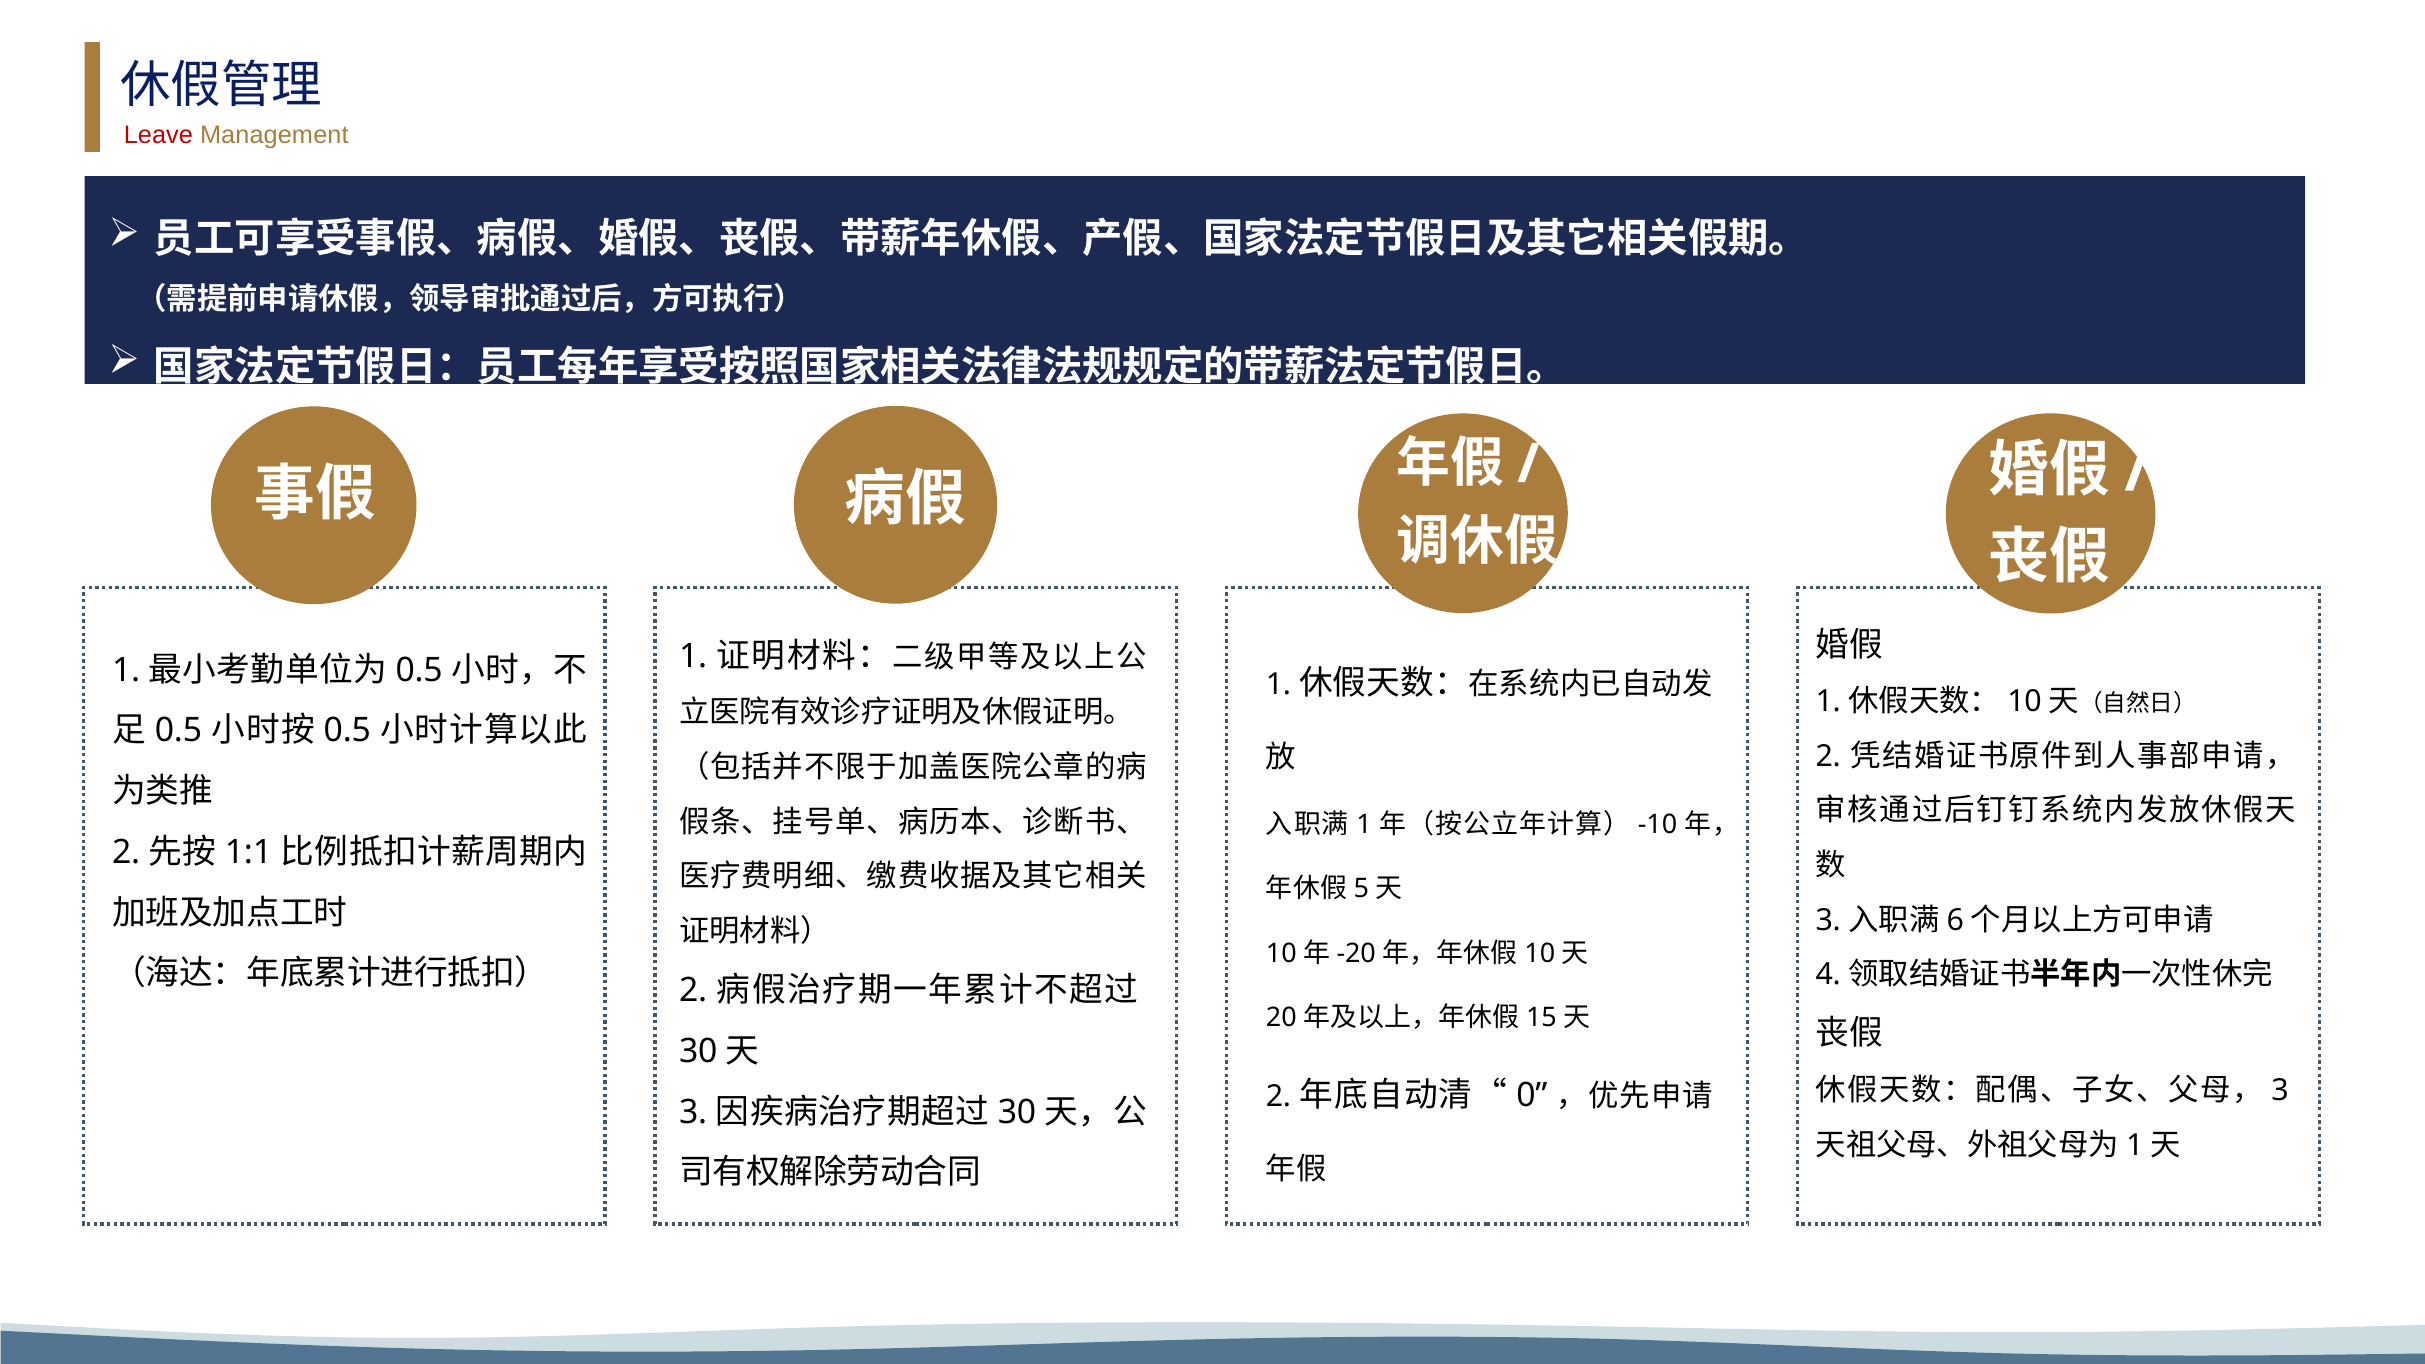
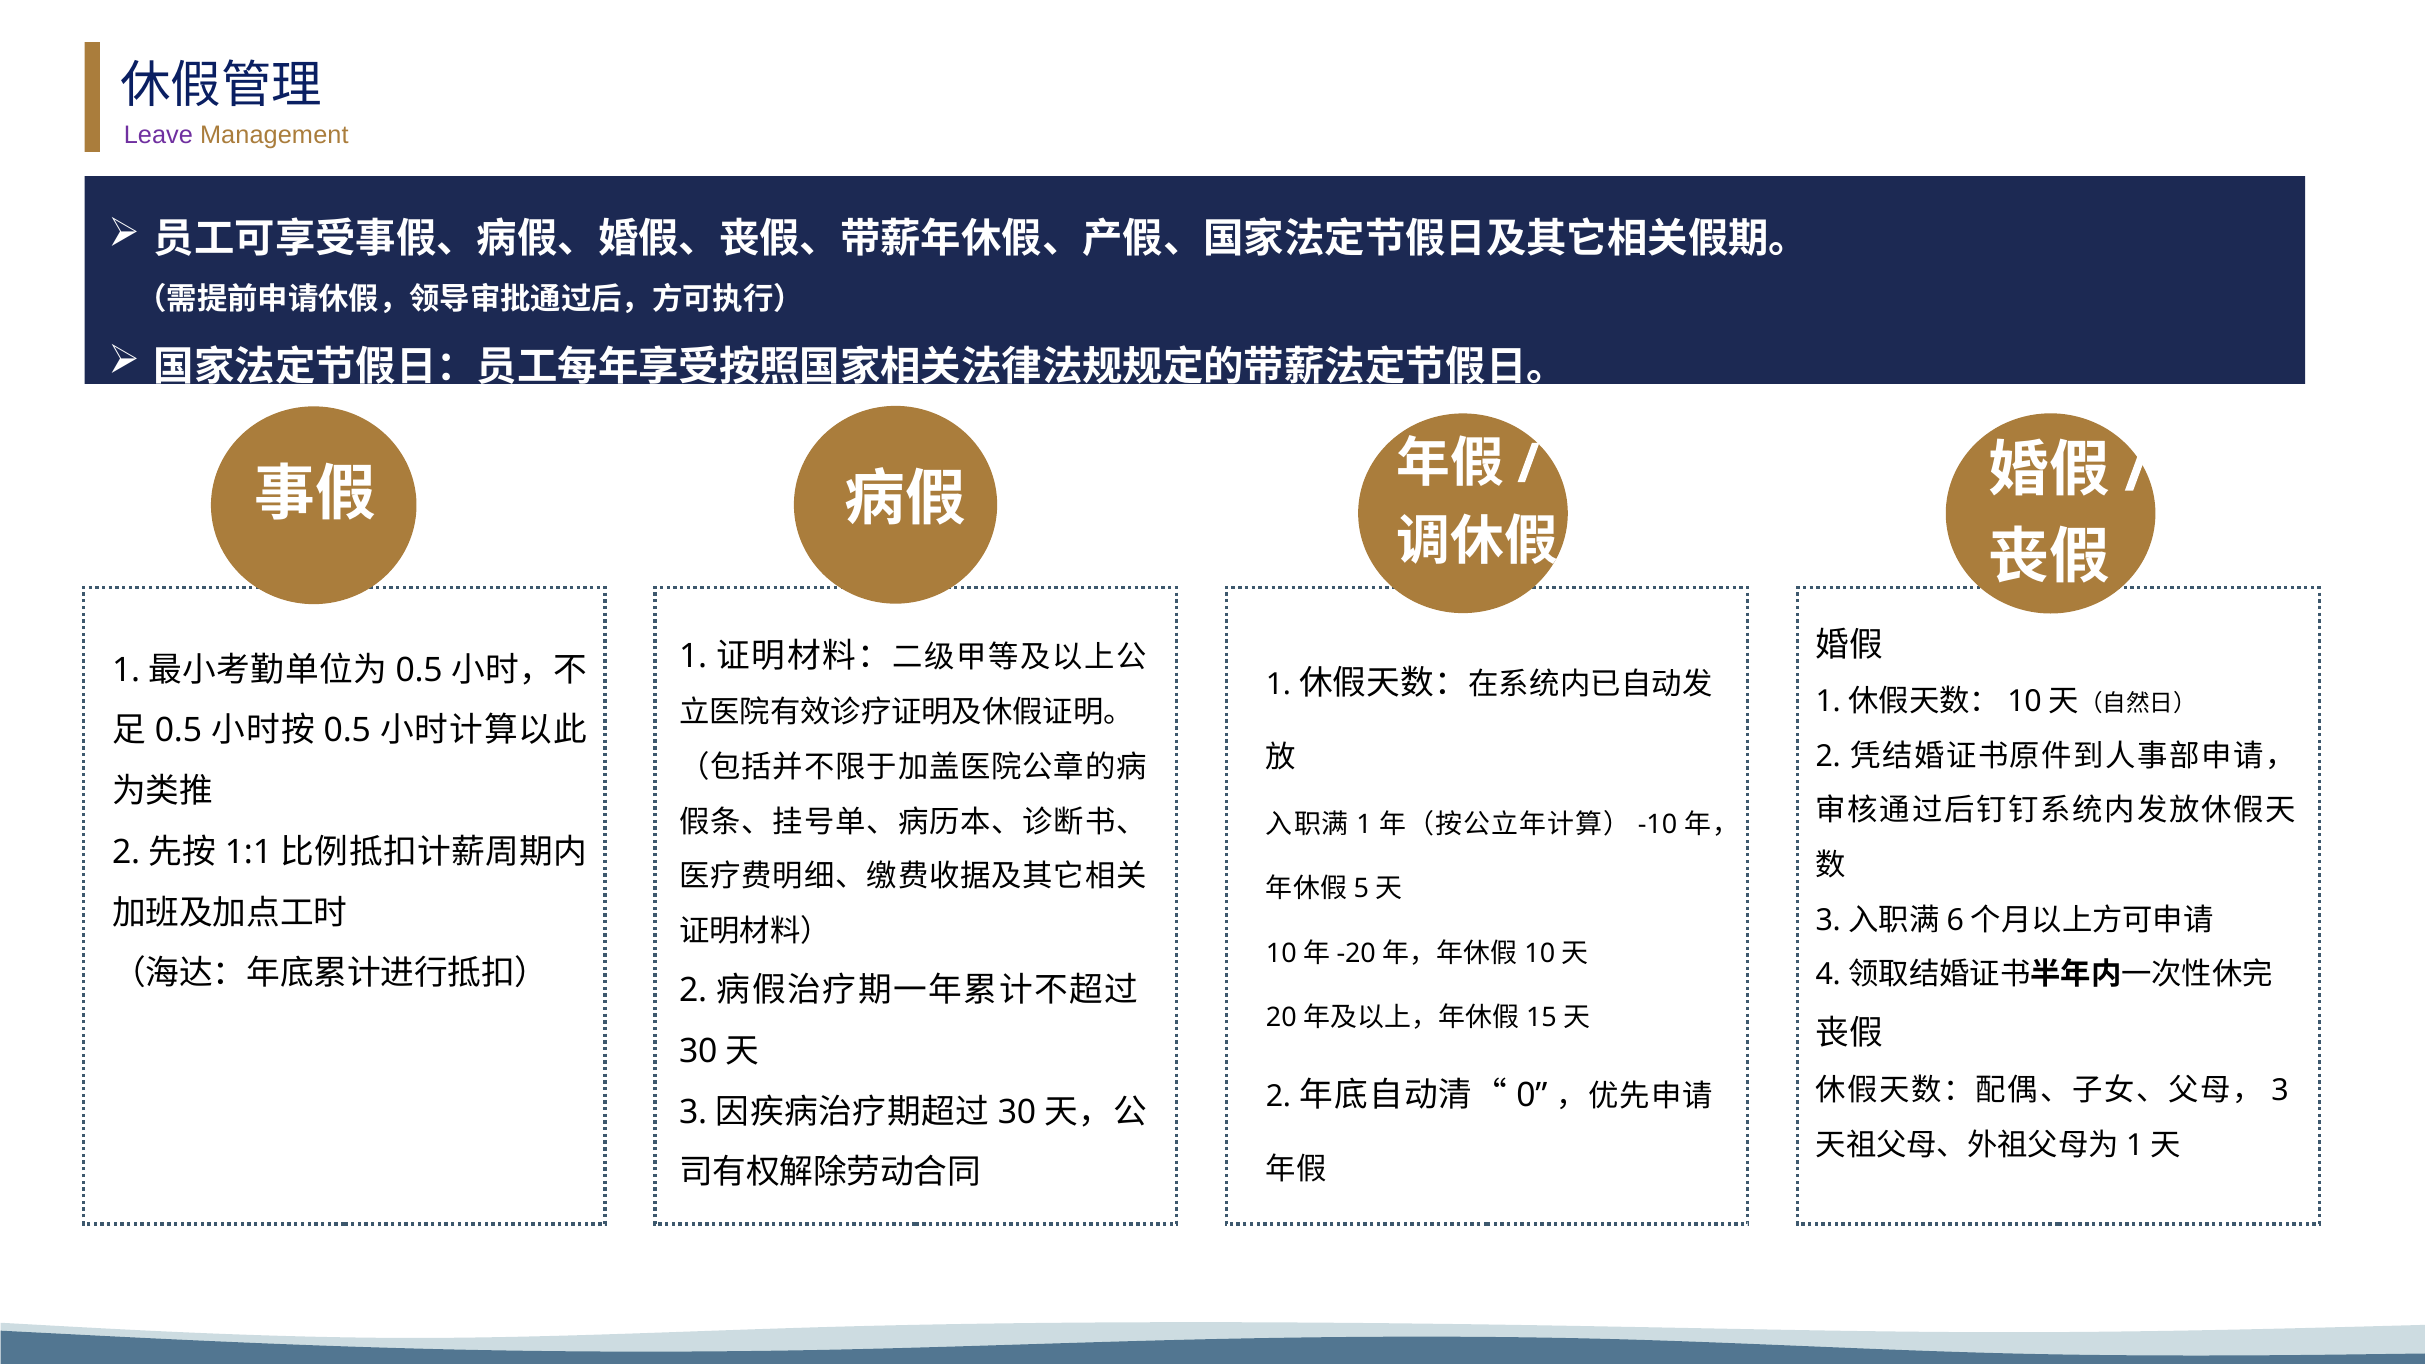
Leave colour: red -> purple (158, 136)
